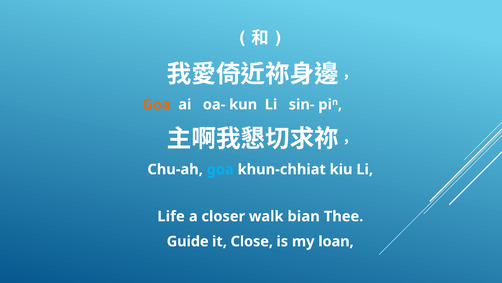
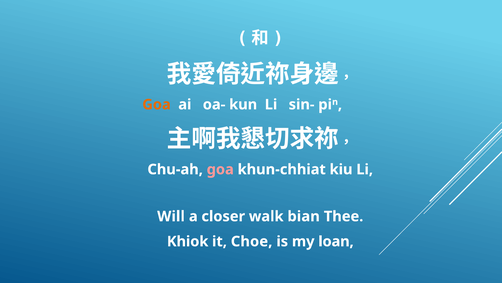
goa colour: light blue -> pink (220, 169)
Life: Life -> Will (171, 216)
Guide: Guide -> Khiok (188, 241)
Close: Close -> Choe (252, 241)
